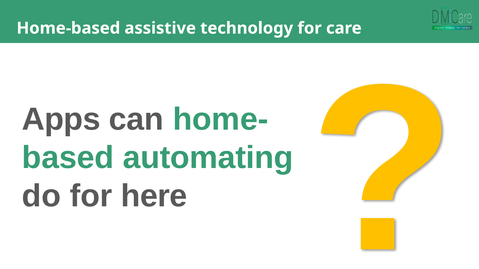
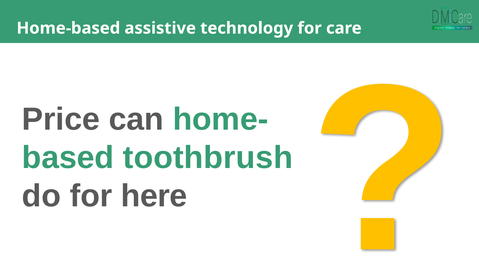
Apps: Apps -> Price (61, 120)
automating: automating -> toothbrush (208, 158)
